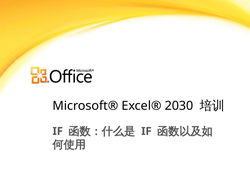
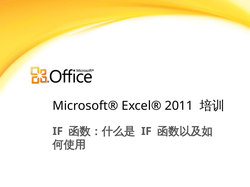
2030: 2030 -> 2011 (179, 106)
